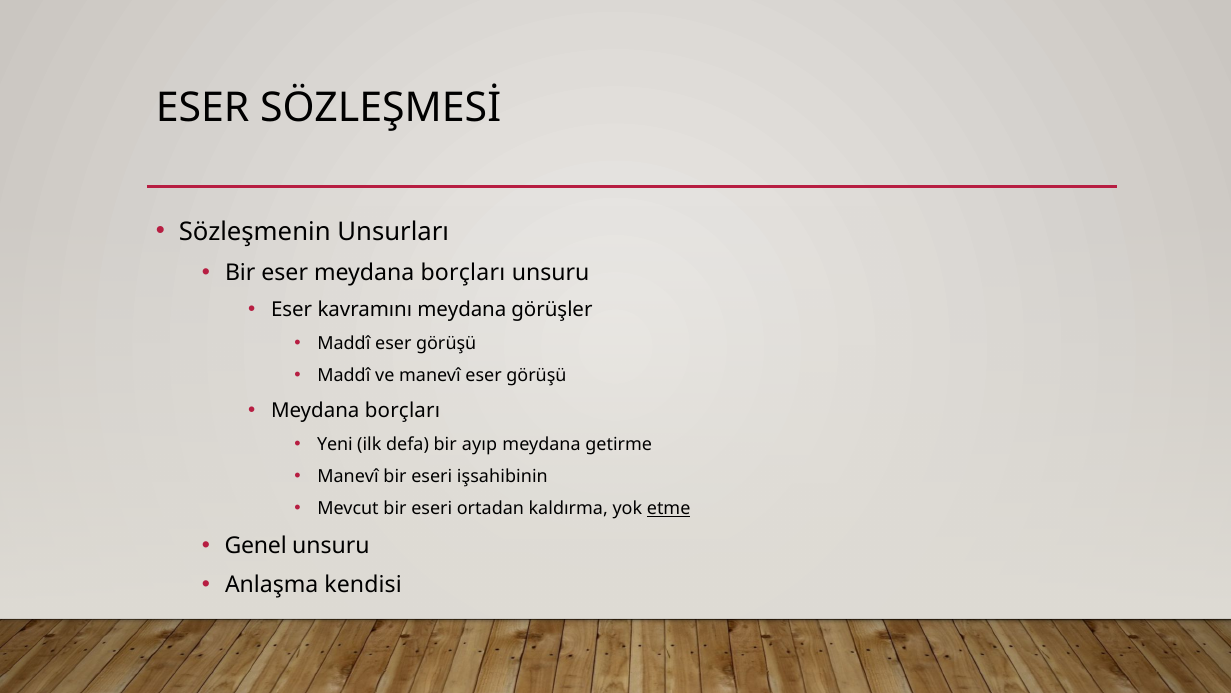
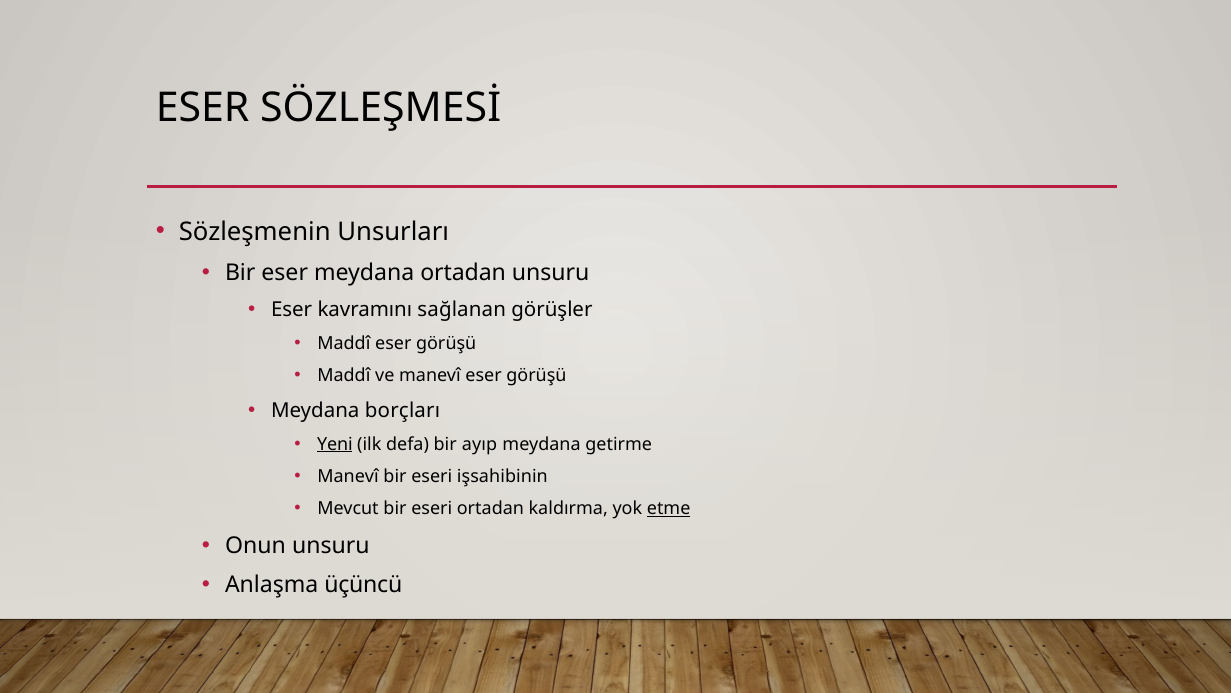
eser meydana borçları: borçları -> ortadan (463, 272)
kavramını meydana: meydana -> sağlanan (462, 310)
Yeni underline: none -> present (335, 444)
Genel: Genel -> Onun (256, 545)
kendisi: kendisi -> üçüncü (363, 585)
